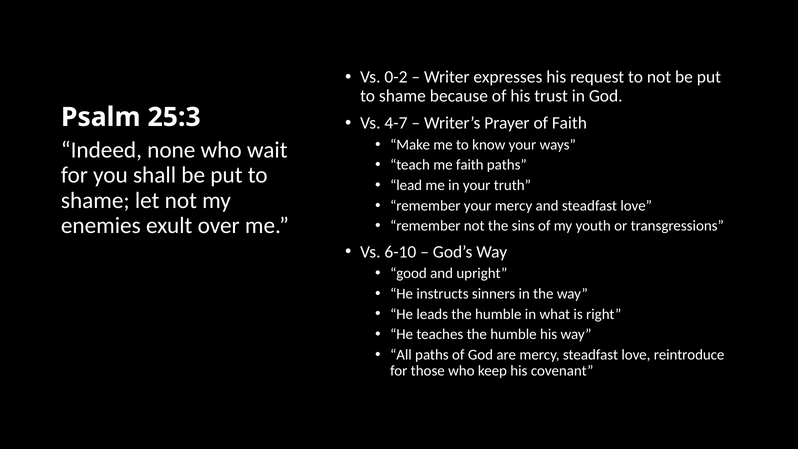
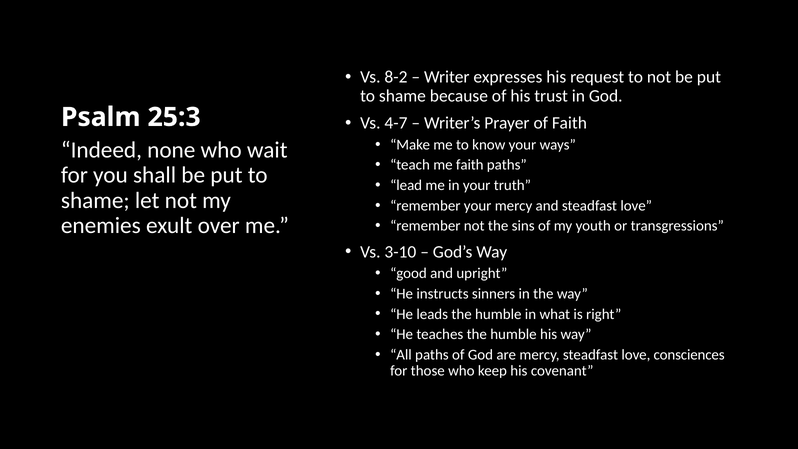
0-2: 0-2 -> 8-2 (396, 77)
6-10: 6-10 -> 3-10 (400, 252)
reintroduce: reintroduce -> consciences (689, 355)
